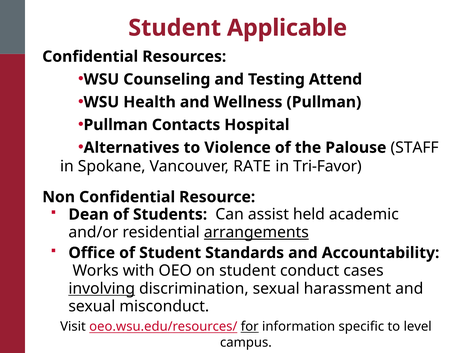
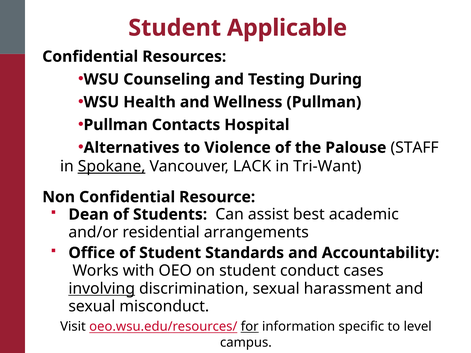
Attend: Attend -> During (335, 79)
Spokane underline: none -> present (112, 167)
RATE: RATE -> LACK (252, 167)
Tri-Favor: Tri-Favor -> Tri-Want (327, 167)
held: held -> best (309, 215)
arrangements underline: present -> none (256, 233)
